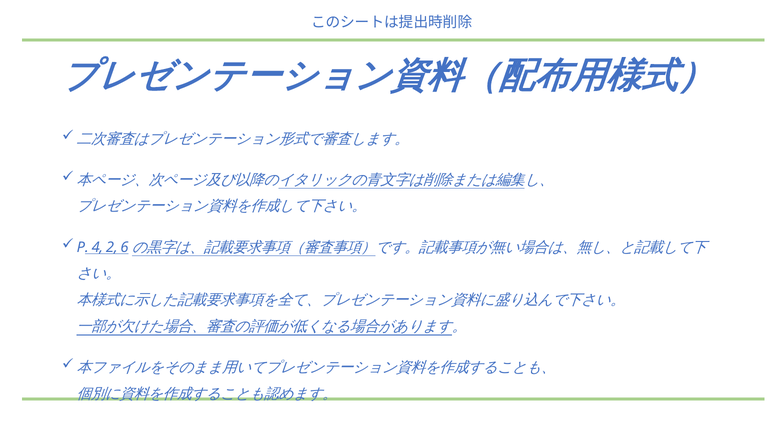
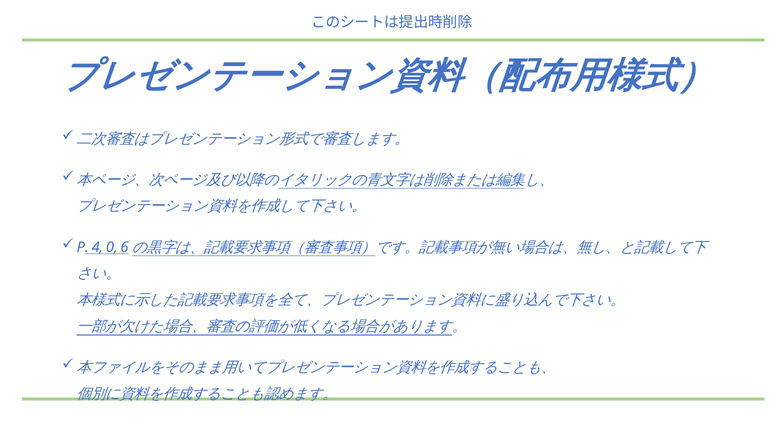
2: 2 -> 0 (112, 247)
